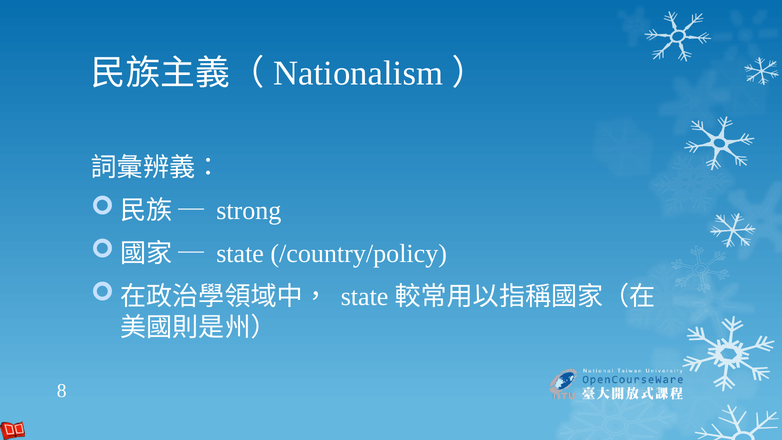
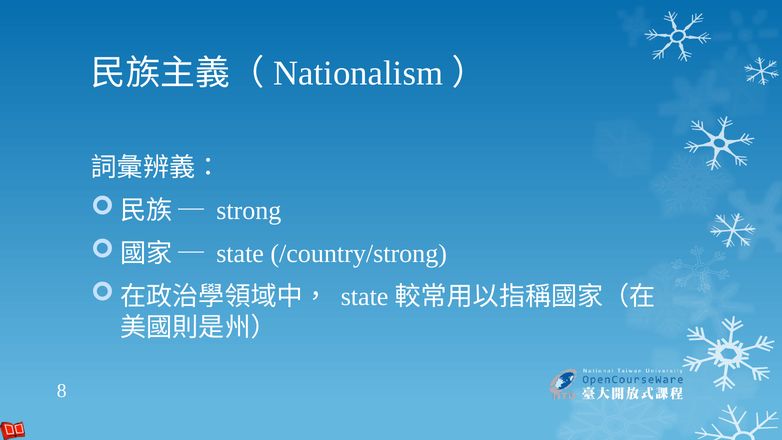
/country/policy: /country/policy -> /country/strong (359, 254)
